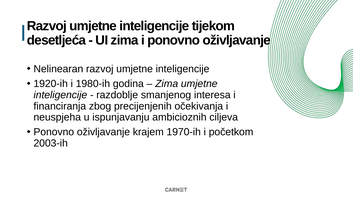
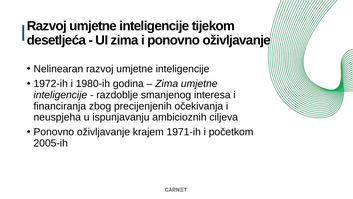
1920-ih: 1920-ih -> 1972-ih (51, 84)
1970-ih: 1970-ih -> 1971-ih (184, 132)
2003-ih: 2003-ih -> 2005-ih (51, 143)
